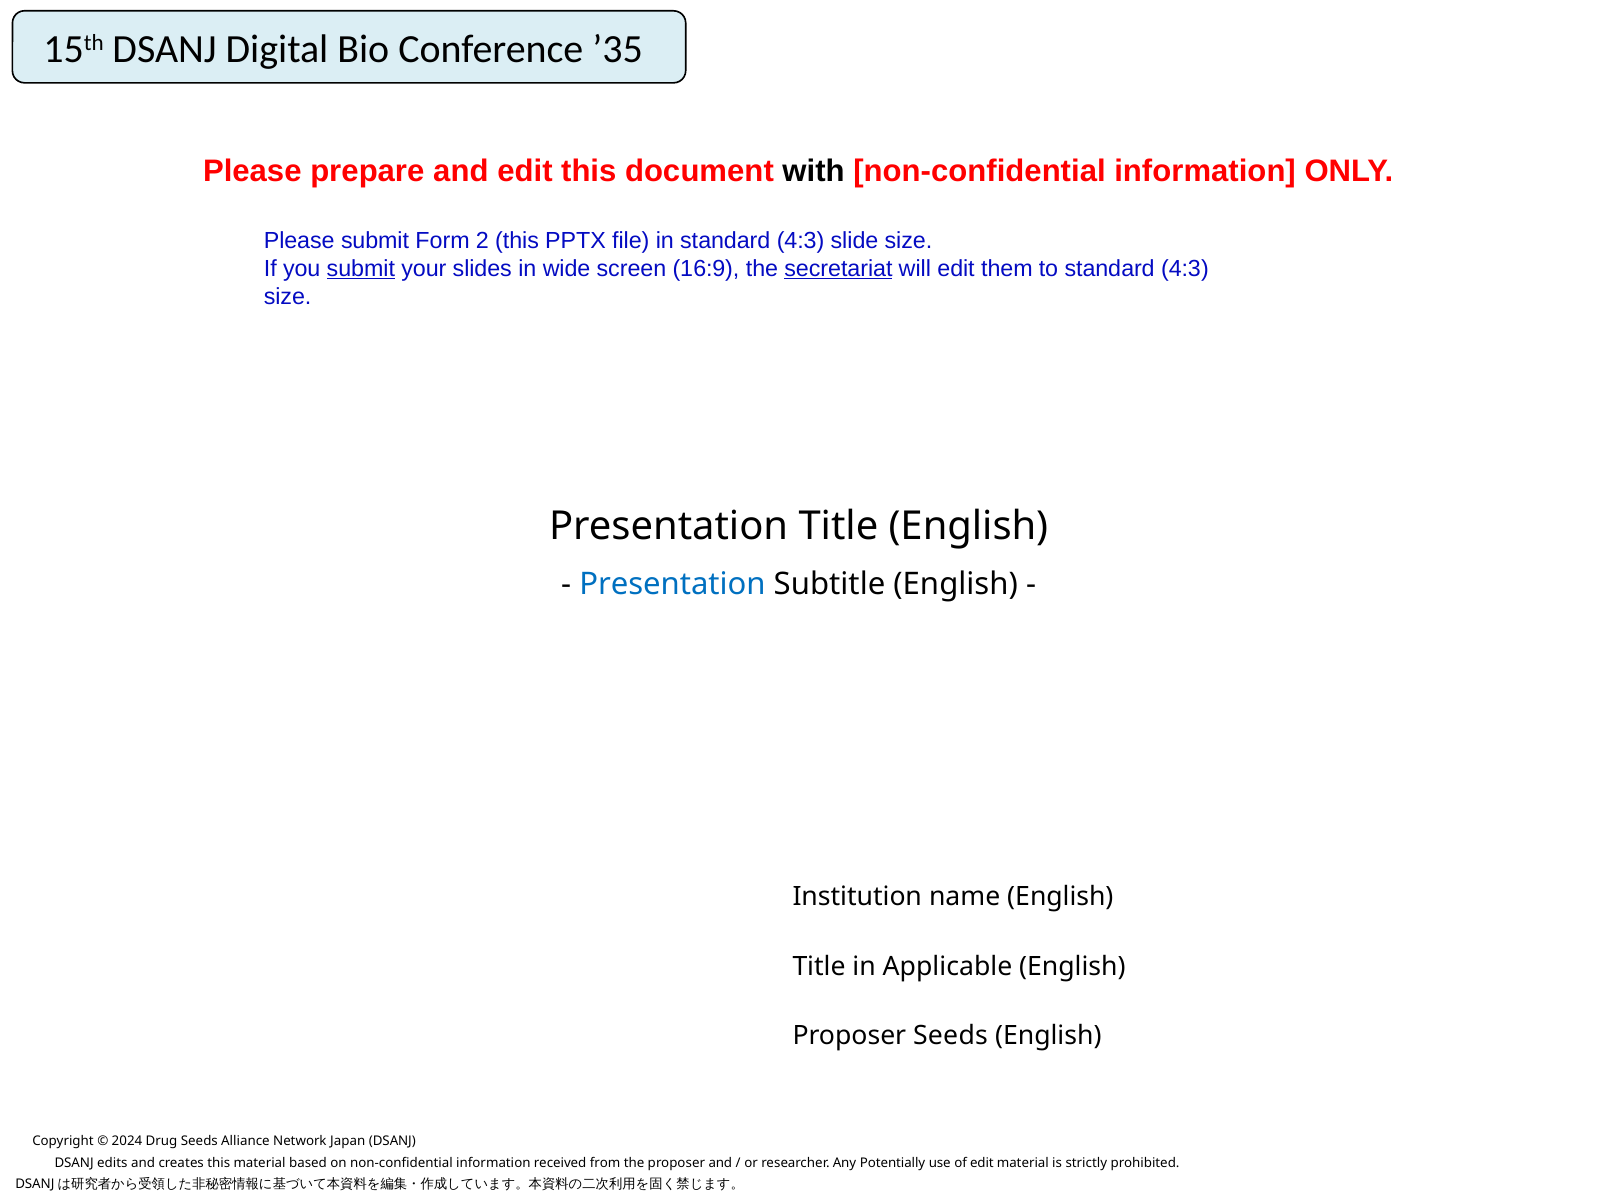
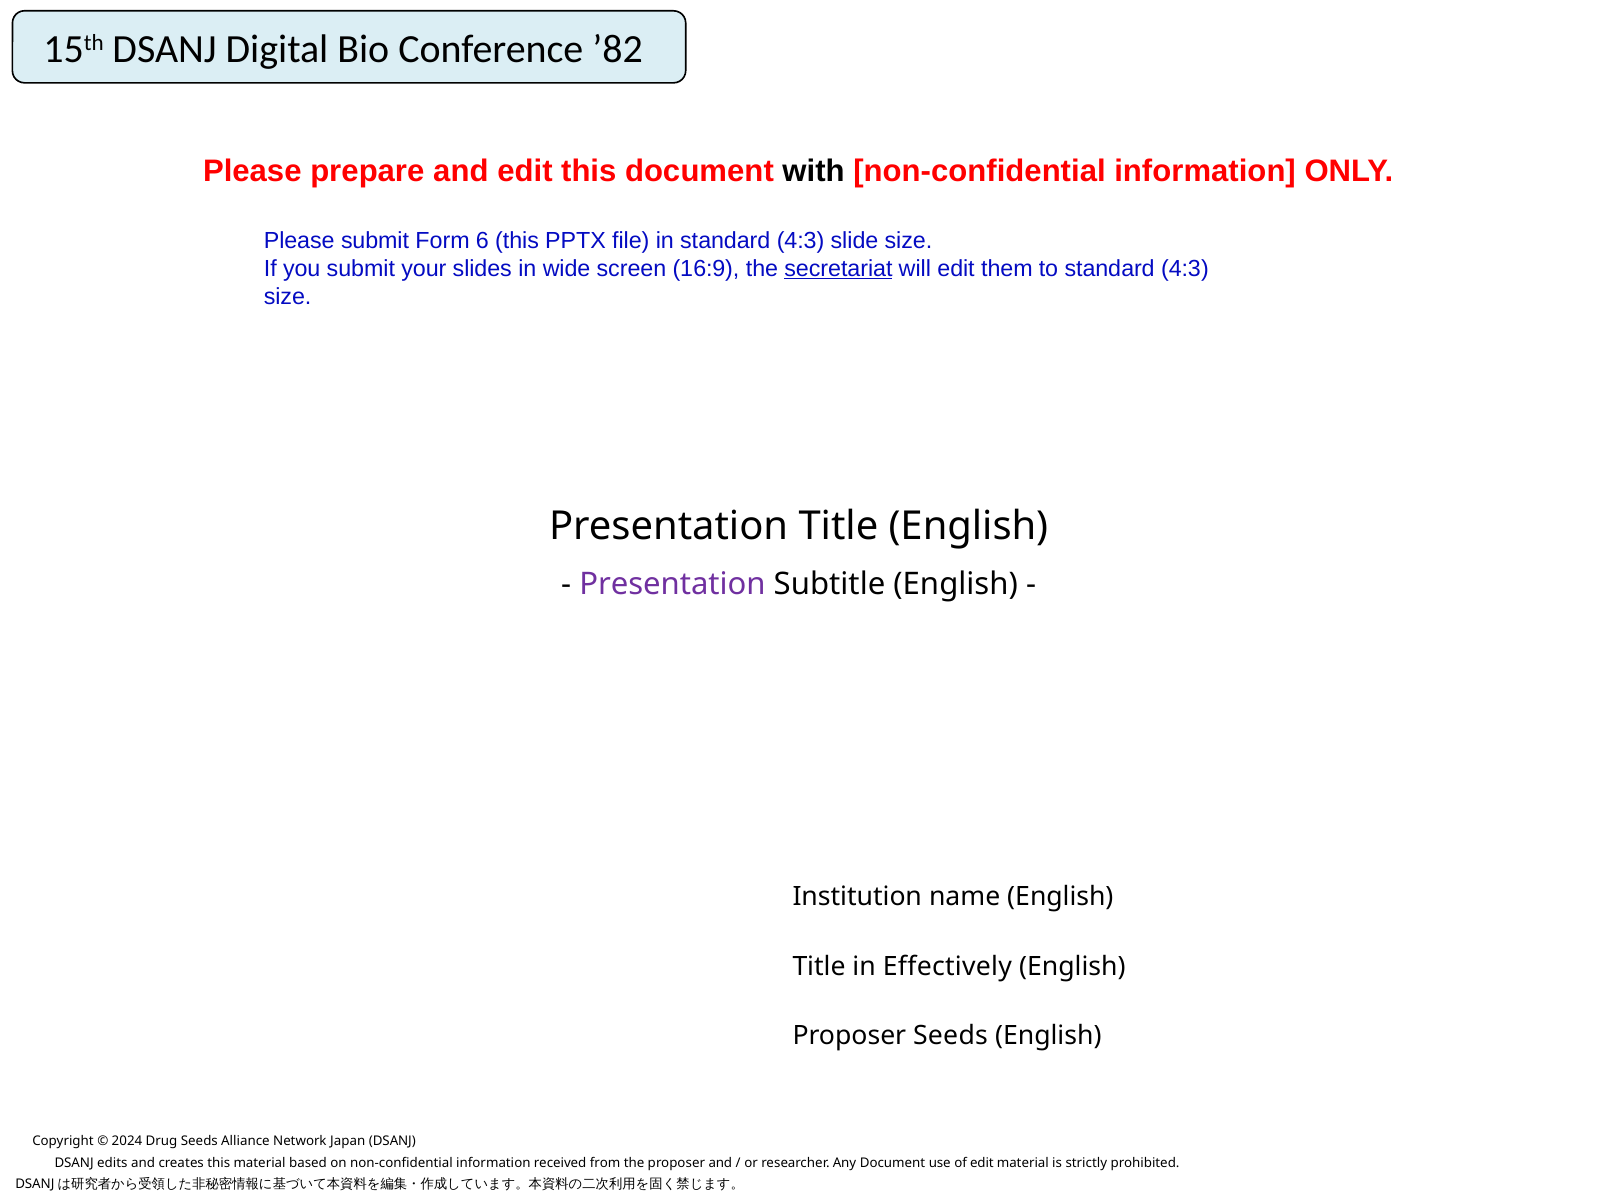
’35: ’35 -> ’82 (618, 49)
2: 2 -> 6 (482, 241)
submit underline: present -> none (361, 269)
Presentation colour: blue -> purple (672, 585)
Applicable: Applicable -> Effectively (947, 967)
Any Potentially: Potentially -> Document (893, 1163)
